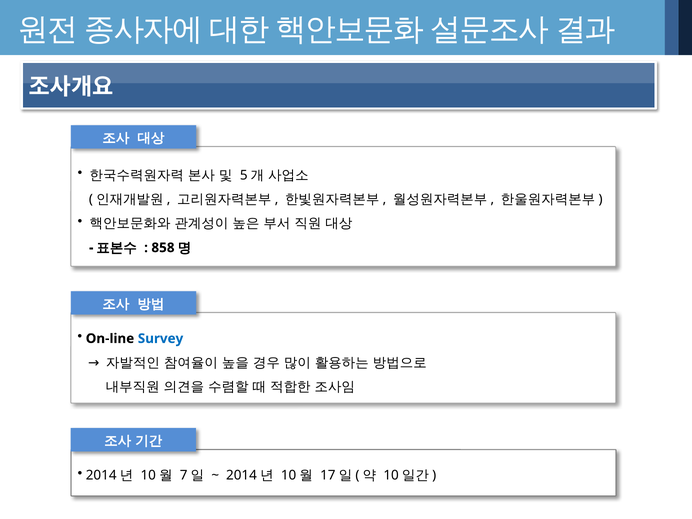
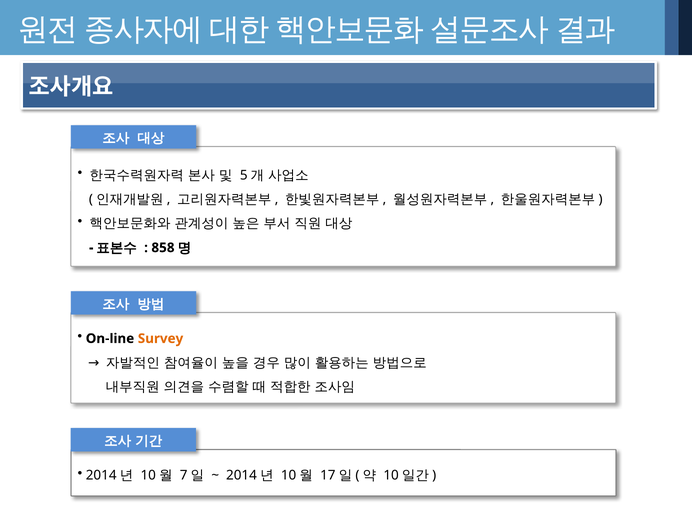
Survey colour: blue -> orange (161, 339)
